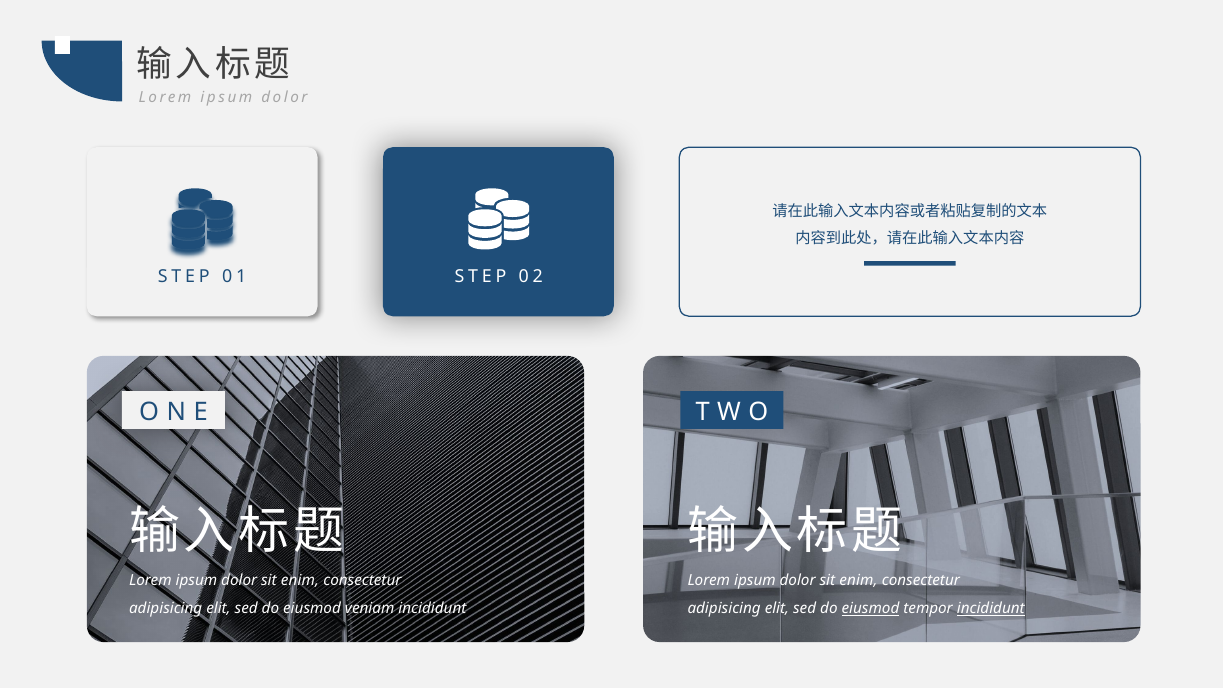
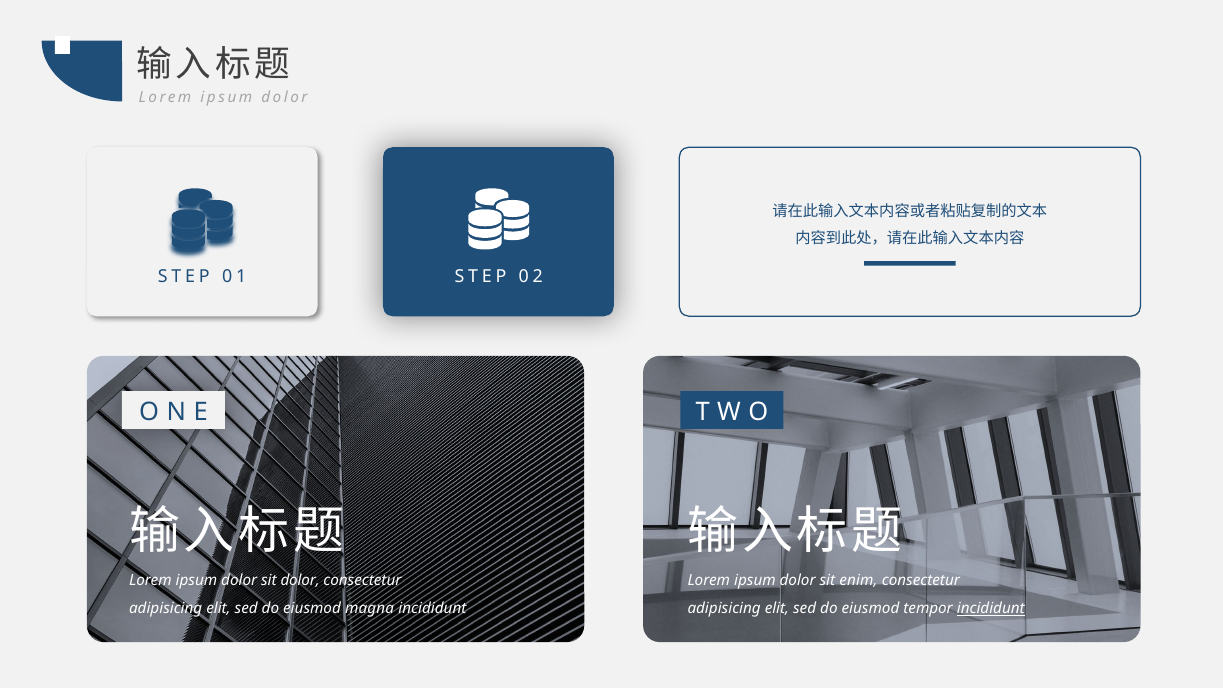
enim: enim -> dolor (300, 581)
veniam: veniam -> magna (370, 608)
eiusmod underline: present -> none (870, 608)
